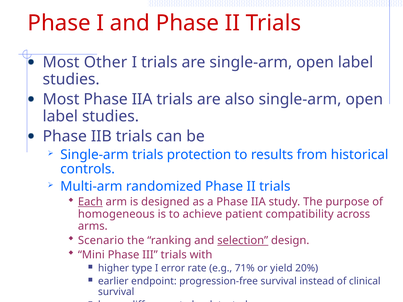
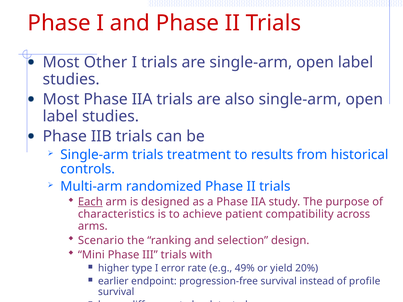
protection: protection -> treatment (199, 155)
homogeneous: homogeneous -> characteristics (116, 214)
selection underline: present -> none (243, 241)
71%: 71% -> 49% (245, 268)
clinical: clinical -> profile (365, 281)
